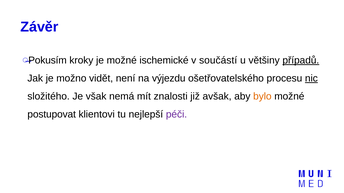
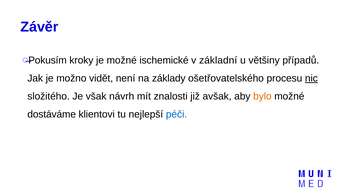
součástí: součástí -> základní (218, 60)
případů underline: present -> none (301, 60)
výjezdu: výjezdu -> základy (169, 79)
nemá: nemá -> návrh (122, 97)
postupovat: postupovat -> dostáváme (52, 115)
péči colour: purple -> blue (176, 115)
